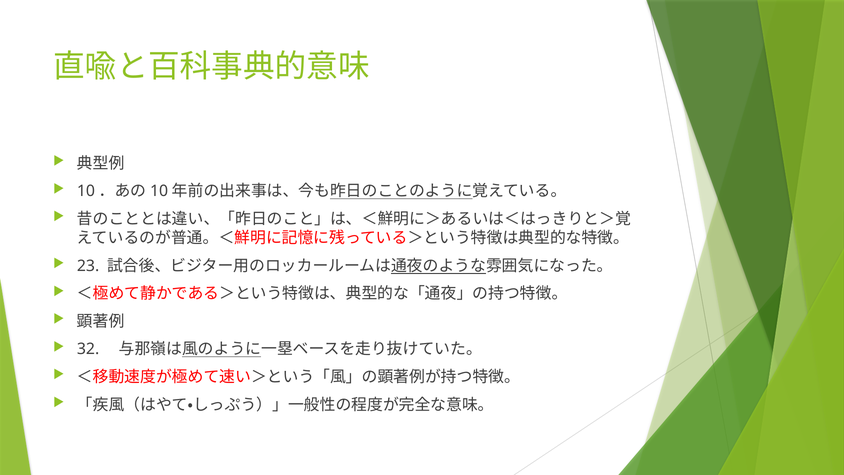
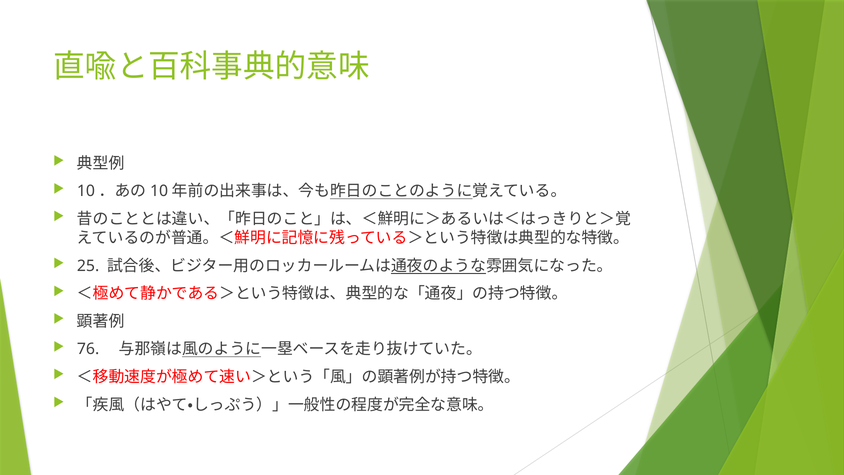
23: 23 -> 25 (88, 266)
32: 32 -> 76 (88, 349)
